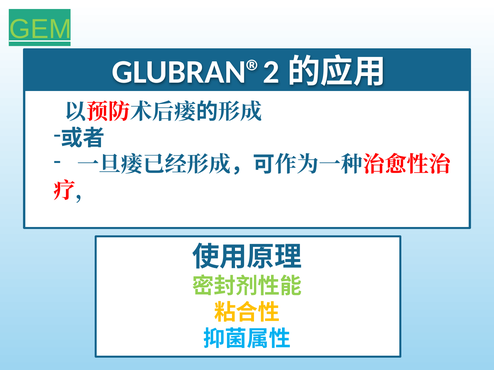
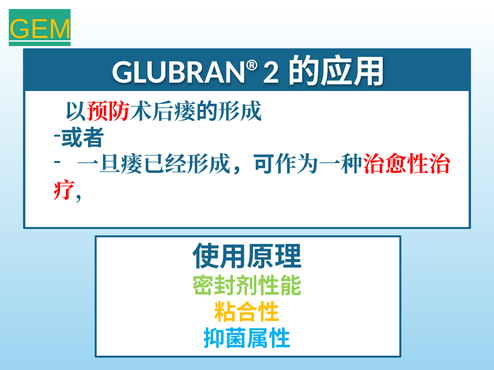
GEM colour: light green -> yellow (40, 29)
